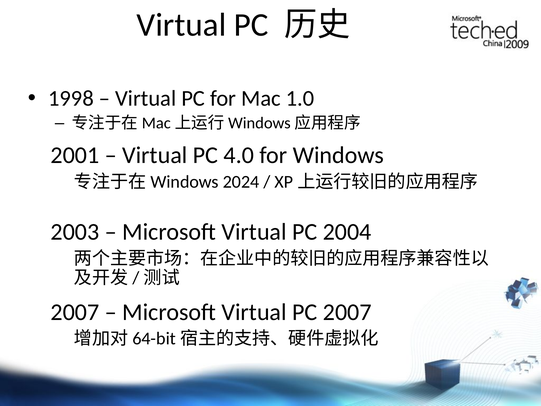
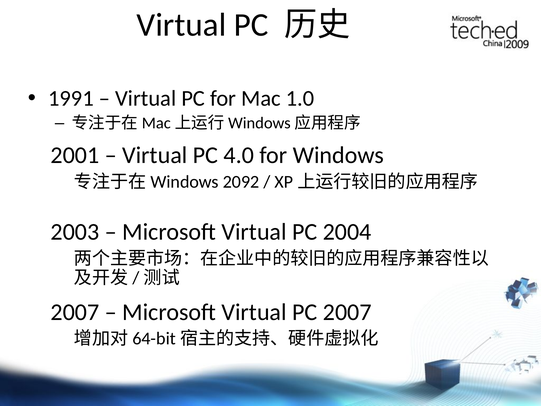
1998: 1998 -> 1991 (71, 98)
2024: 2024 -> 2092 (241, 182)
